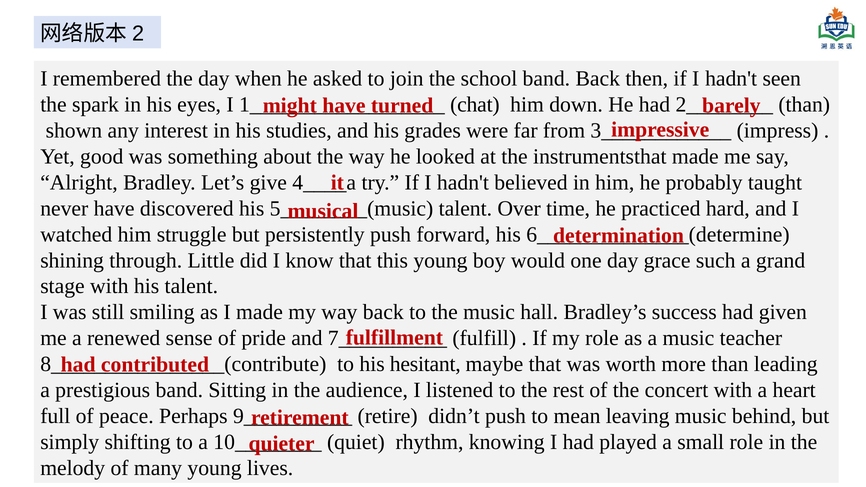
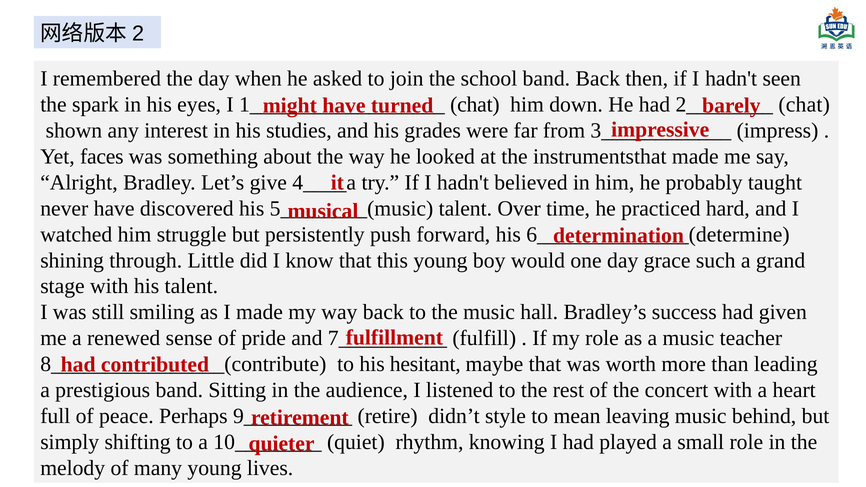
than: than -> chat (804, 105)
good: good -> faces (102, 157)
didn’t push: push -> style (505, 416)
